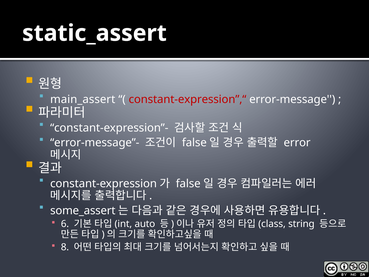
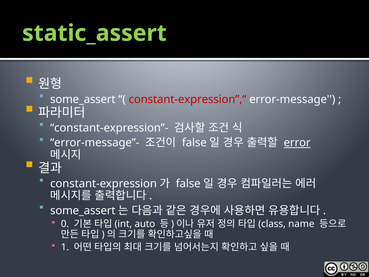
static_assert colour: white -> light green (94, 33)
main_assert: main_assert -> some_assert (83, 99)
error underline: none -> present (297, 143)
6: 6 -> 0 (65, 224)
string: string -> name (301, 224)
8: 8 -> 1 (65, 247)
